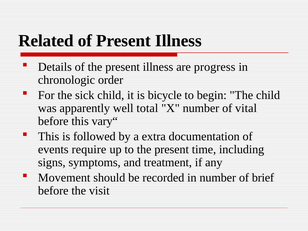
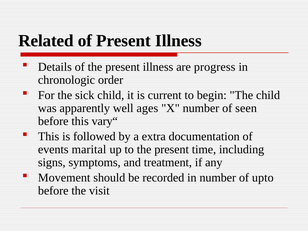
bicycle: bicycle -> current (165, 95)
total: total -> ages (147, 108)
vital: vital -> seen (246, 108)
require: require -> marital (89, 149)
brief: brief -> upto (263, 178)
